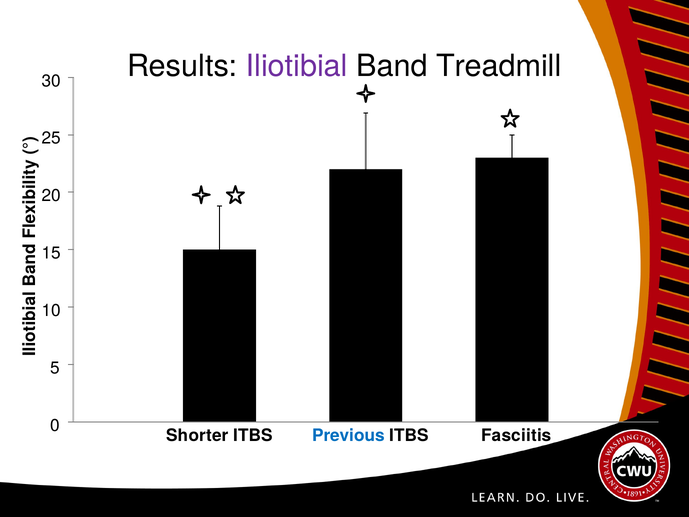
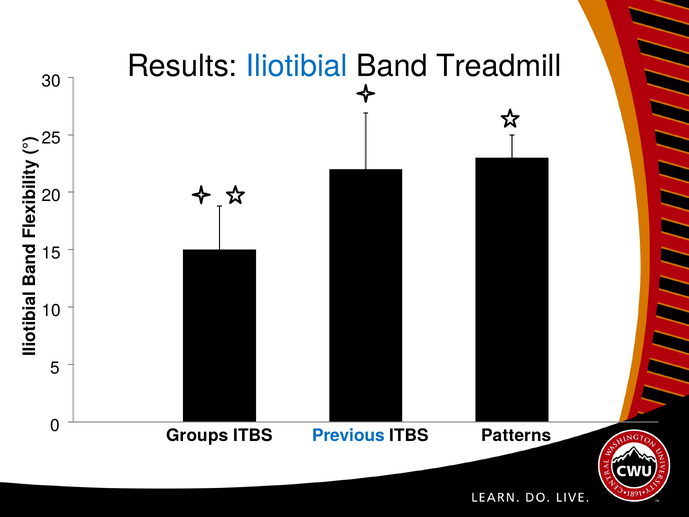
Iliotibial colour: purple -> blue (297, 66)
Shorter: Shorter -> Groups (197, 436)
Fasciitis: Fasciitis -> Patterns (516, 435)
